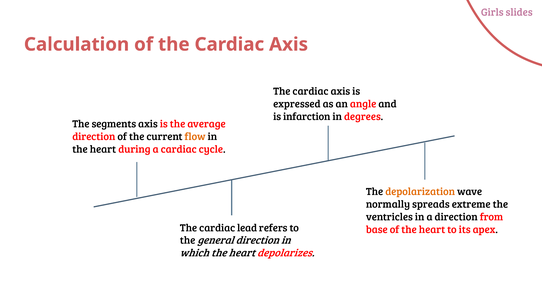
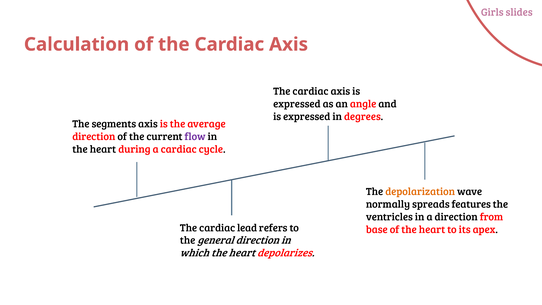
infarction: infarction -> expressed (307, 117)
flow colour: orange -> purple (195, 137)
extreme: extreme -> features (471, 204)
